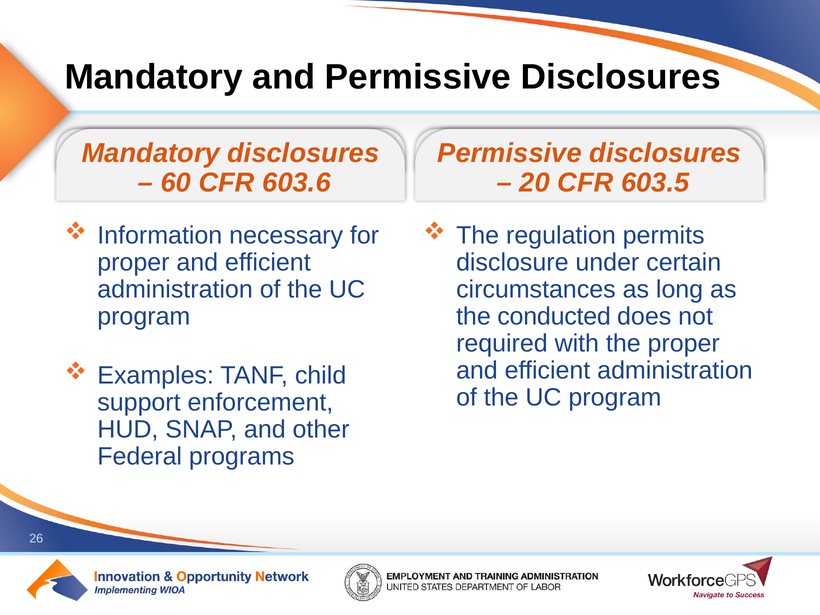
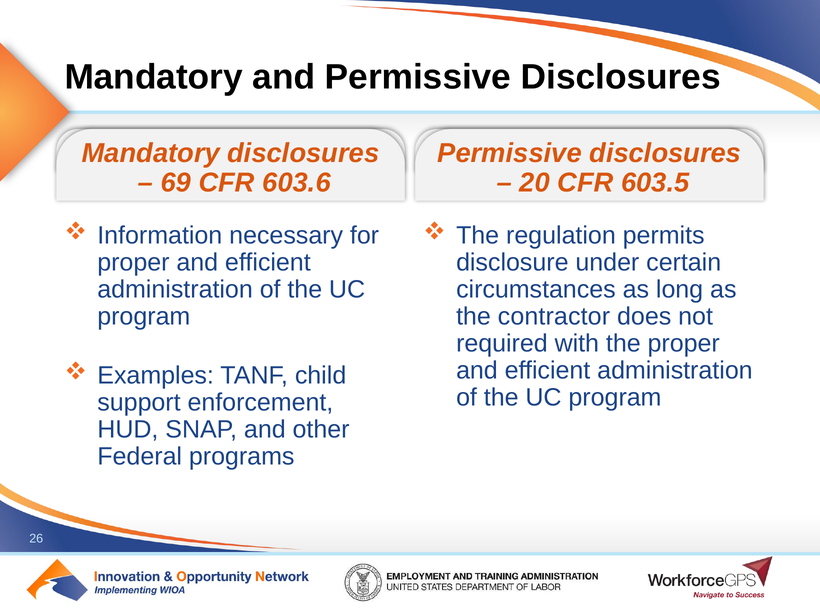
60: 60 -> 69 (176, 183)
conducted: conducted -> contractor (554, 316)
